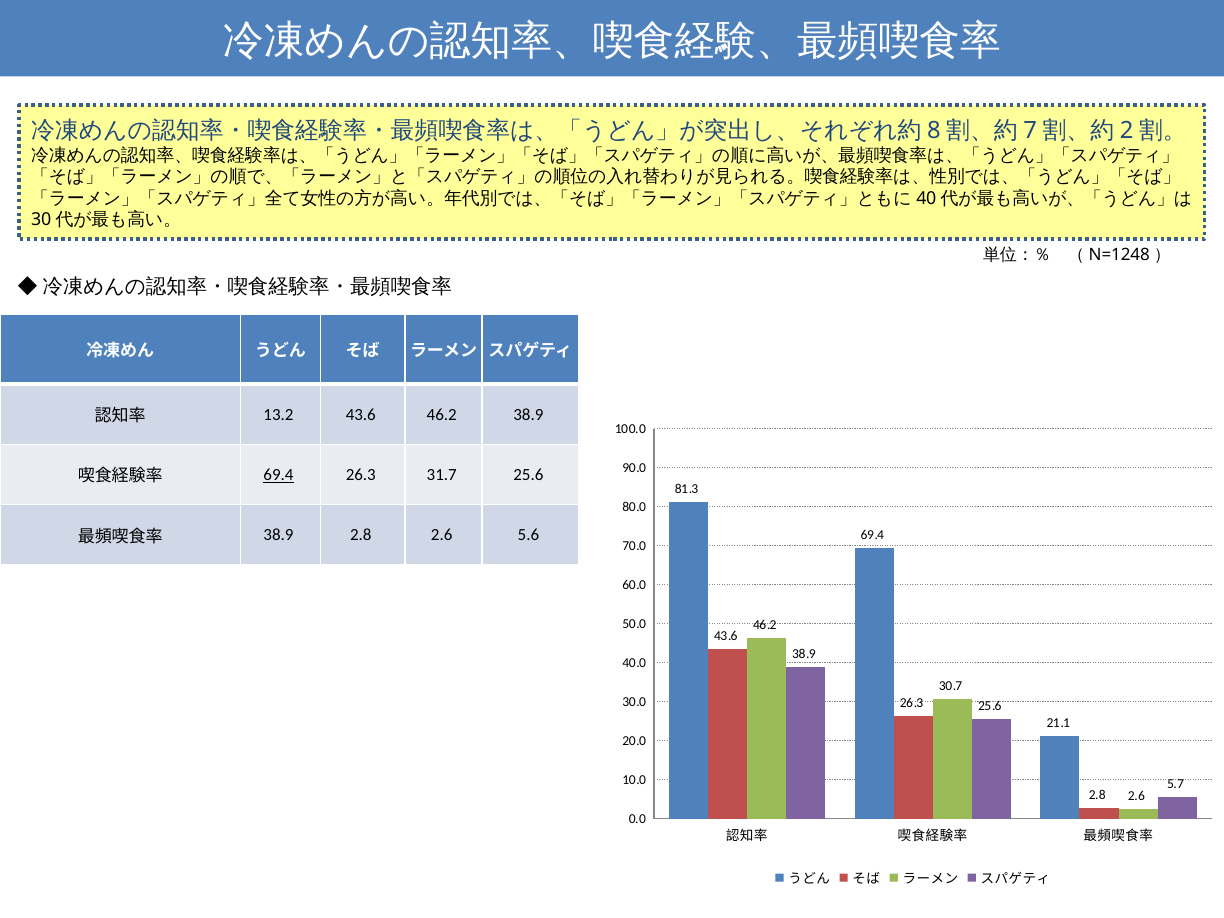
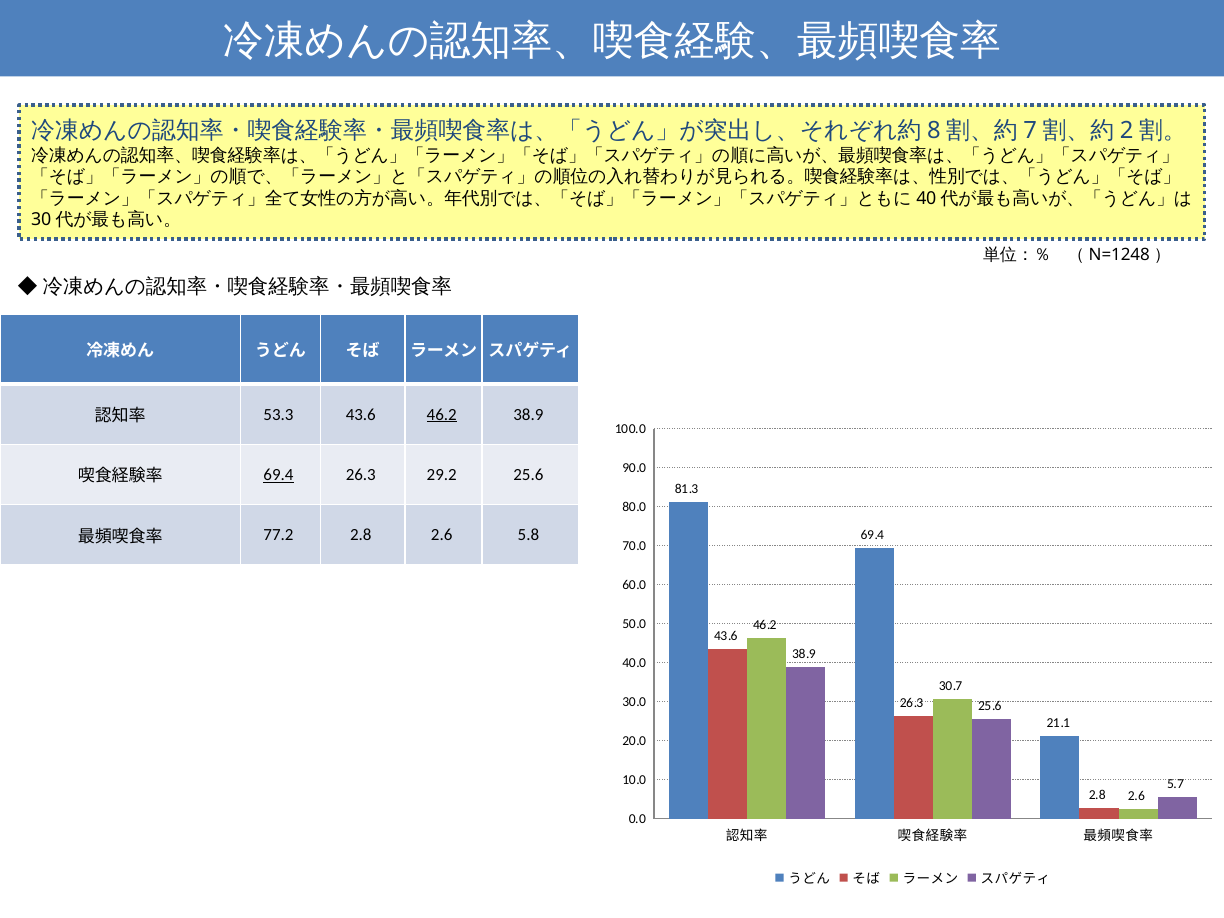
13.2: 13.2 -> 53.3 (279, 414)
46.2 underline: none -> present (442, 414)
31.7: 31.7 -> 29.2 (442, 475)
38.9: 38.9 -> 77.2 (279, 535)
5.6: 5.6 -> 5.8 (528, 535)
